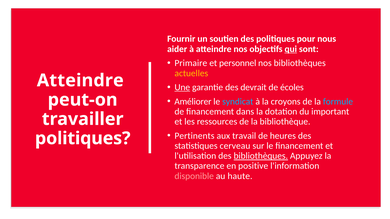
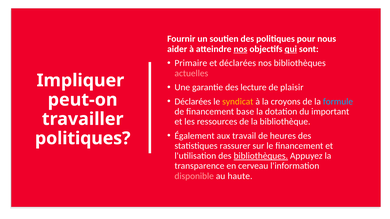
nos underline: none -> present (240, 49)
et personnel: personnel -> déclarées (238, 63)
actuelles colour: yellow -> pink (191, 73)
Atteindre: Atteindre -> Impliquer (80, 81)
Une underline: present -> none (182, 87)
devrait: devrait -> lecture (254, 87)
écoles: écoles -> plaisir (292, 87)
Améliorer: Améliorer -> Déclarées (193, 102)
syndicat colour: light blue -> yellow (238, 102)
dans: dans -> base (245, 112)
Pertinents: Pertinents -> Également (195, 136)
cerveau: cerveau -> rassurer (235, 146)
positive: positive -> cerveau (253, 166)
